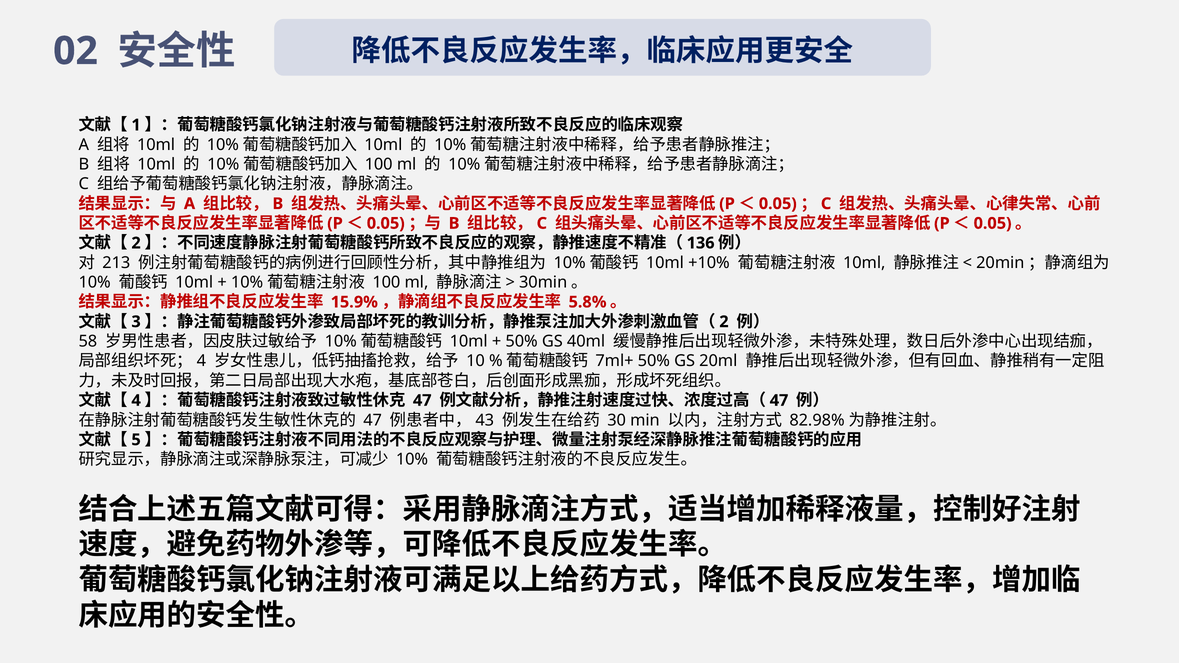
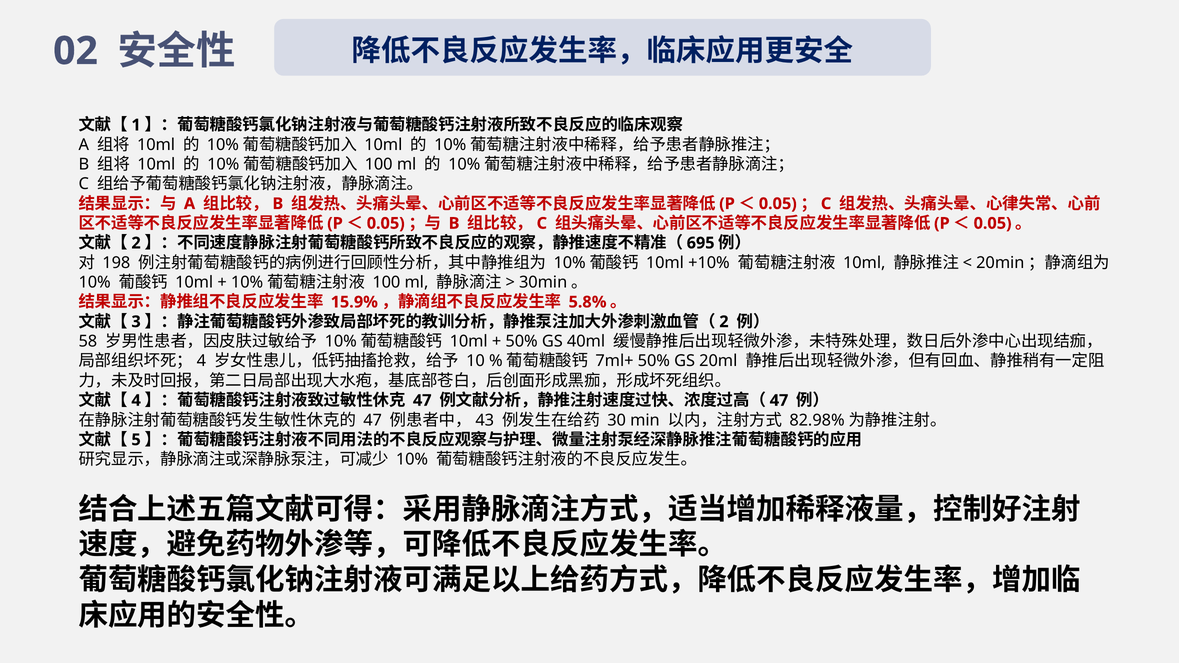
136: 136 -> 695 (701, 243)
213: 213 -> 198 (116, 263)
